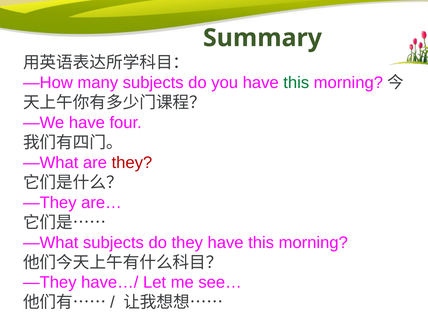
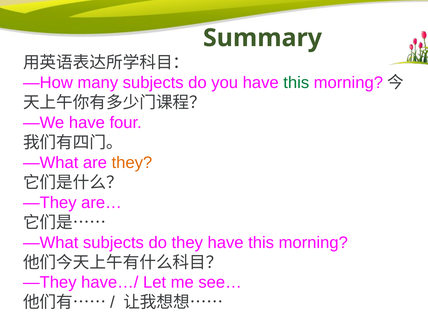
they colour: red -> orange (132, 163)
